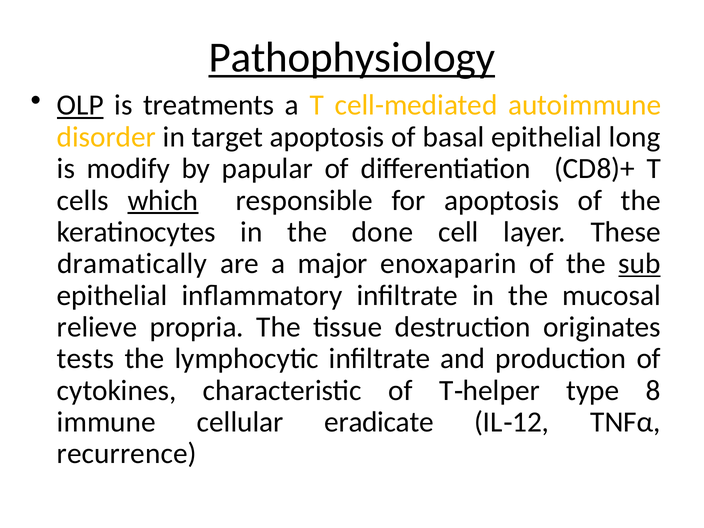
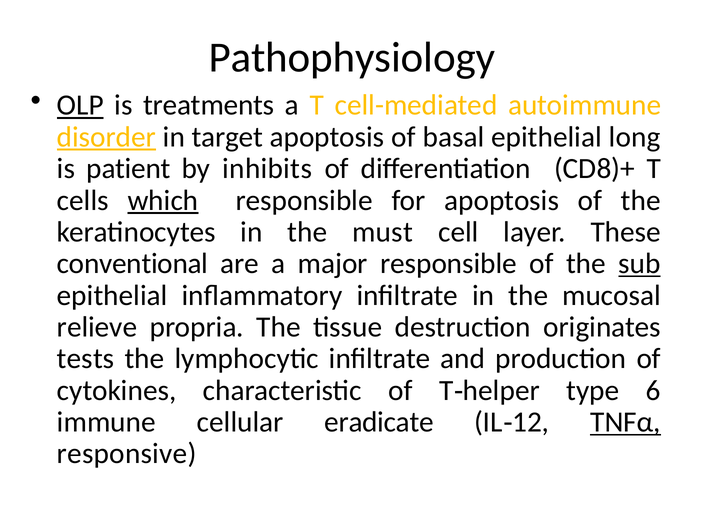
Pathophysiology underline: present -> none (352, 58)
disorder underline: none -> present (106, 137)
modify: modify -> patient (128, 169)
papular: papular -> inhibits (267, 169)
done: done -> must (382, 232)
dramatically: dramatically -> conventional (132, 264)
major enoxaparin: enoxaparin -> responsible (449, 264)
8: 8 -> 6 (653, 390)
TNFα underline: none -> present (626, 422)
recurrence: recurrence -> responsive (127, 454)
